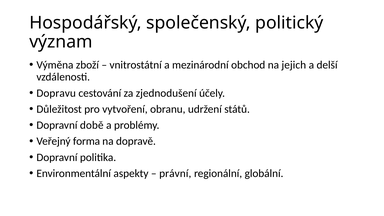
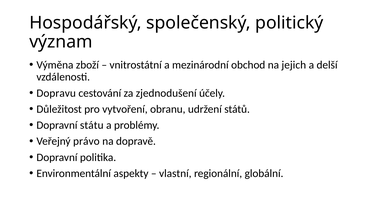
době: době -> státu (92, 125)
forma: forma -> právo (86, 141)
právní: právní -> vlastní (175, 173)
